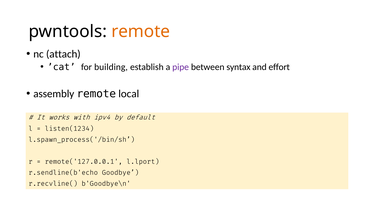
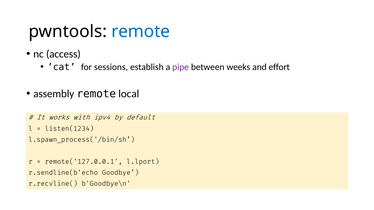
remote colour: orange -> blue (141, 31)
attach: attach -> access (63, 54)
building: building -> sessions (111, 67)
syntax: syntax -> weeks (238, 67)
